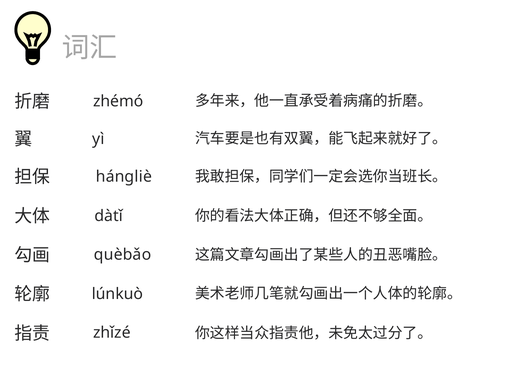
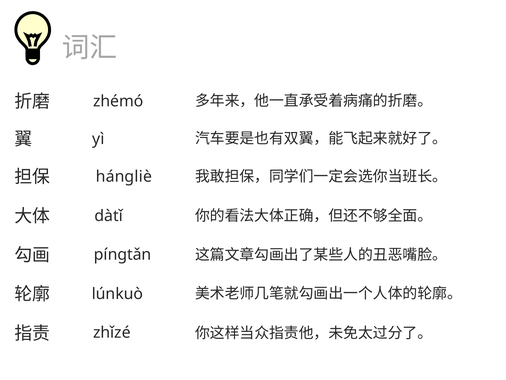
quèbǎo: quèbǎo -> píngtǎn (123, 254)
